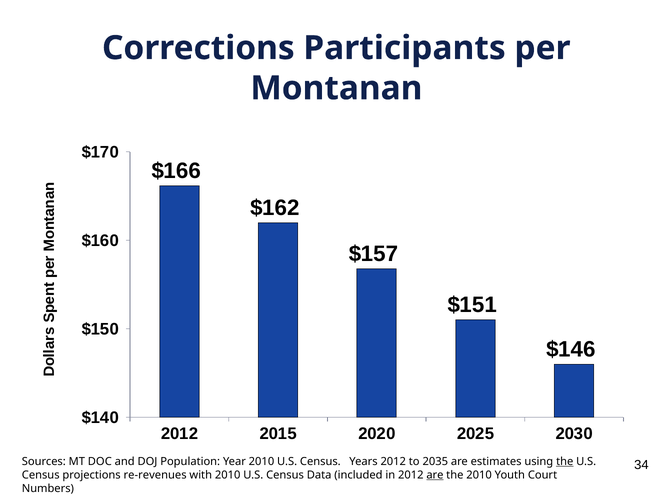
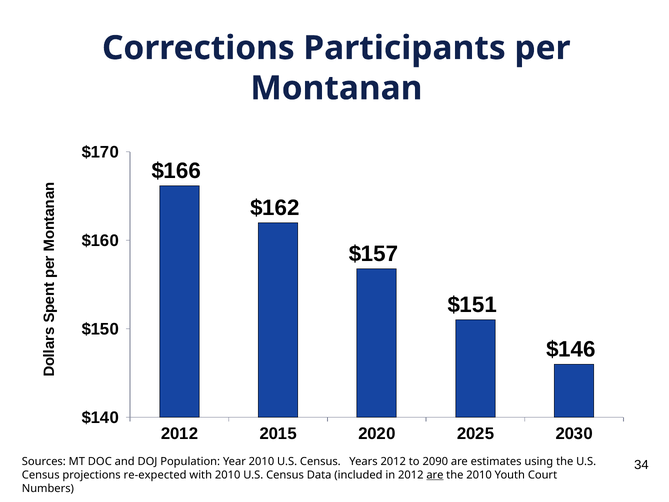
2035: 2035 -> 2090 (435, 461)
the underline: present -> none (565, 461)
re-revenues: re-revenues -> re-expected (155, 475)
